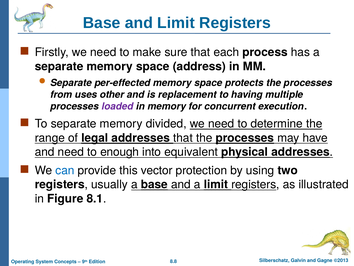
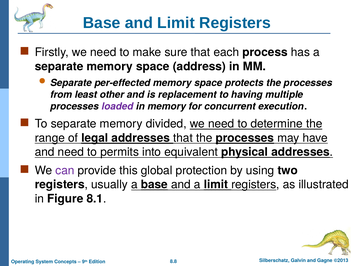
uses: uses -> least (86, 94)
enough: enough -> permits (120, 152)
can colour: blue -> purple (65, 170)
vector: vector -> global (157, 170)
